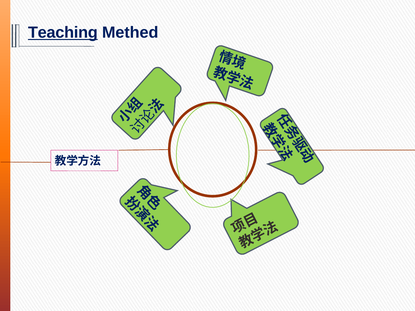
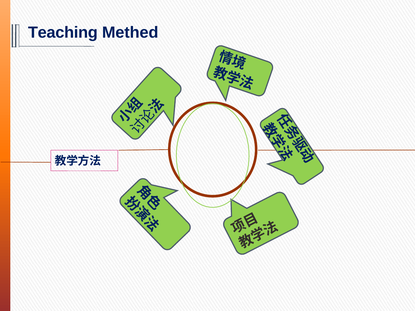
Teaching underline: present -> none (63, 32)
